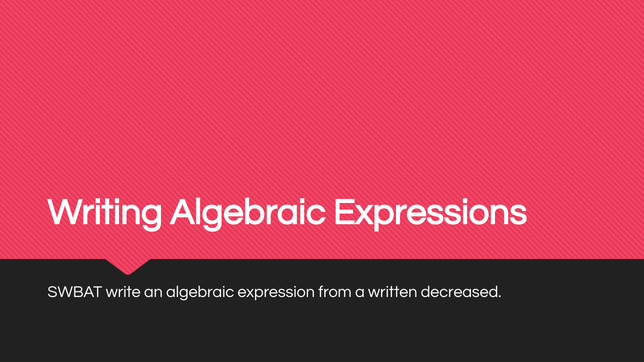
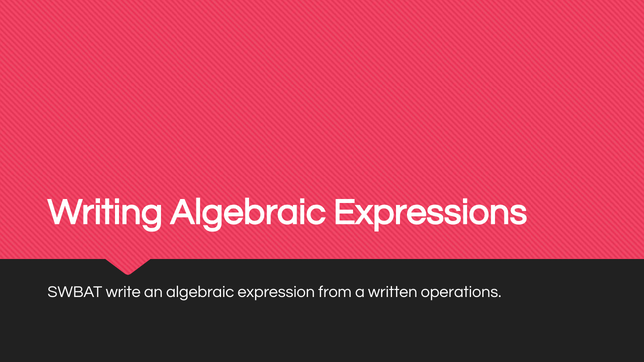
decreased: decreased -> operations (461, 292)
